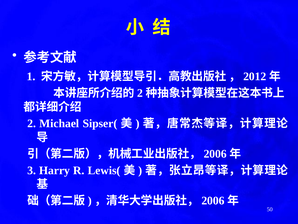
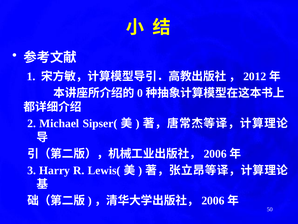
2: 2 -> 0 (140, 93)
